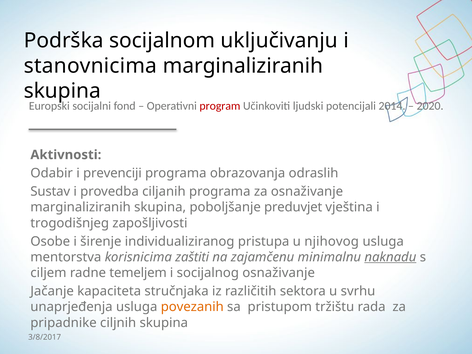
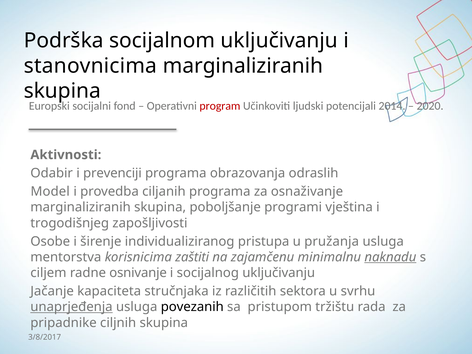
Sustav: Sustav -> Model (50, 192)
preduvjet: preduvjet -> programi (293, 207)
njihovog: njihovog -> pružanja (332, 241)
temeljem: temeljem -> osnivanje (138, 273)
socijalnog osnaživanje: osnaživanje -> uključivanju (279, 273)
unaprjeđenja underline: none -> present (71, 307)
povezanih colour: orange -> black (192, 307)
